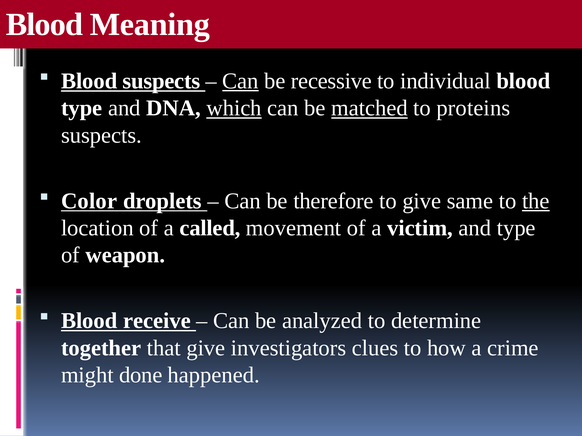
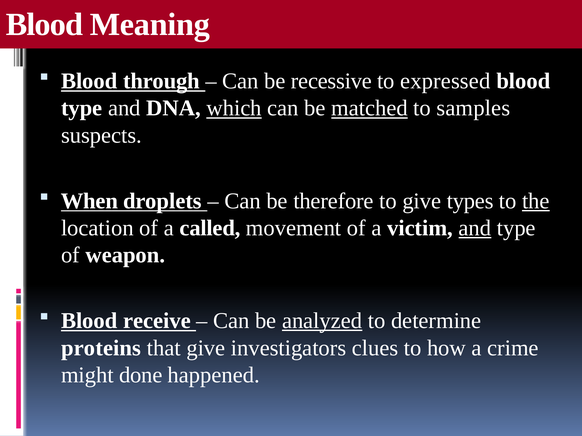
Blood suspects: suspects -> through (161, 81)
Can underline: present -> none (240, 81)
individual: individual -> expressed (445, 81)
proteins: proteins -> samples (473, 108)
Color: Color -> When (89, 201)
same: same -> types (470, 201)
and underline: none -> present (475, 228)
analyzed underline: none -> present (322, 321)
together: together -> proteins (101, 348)
